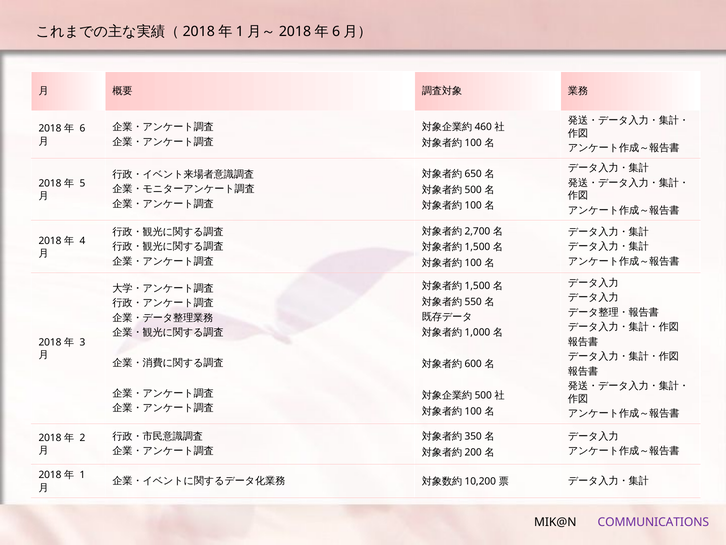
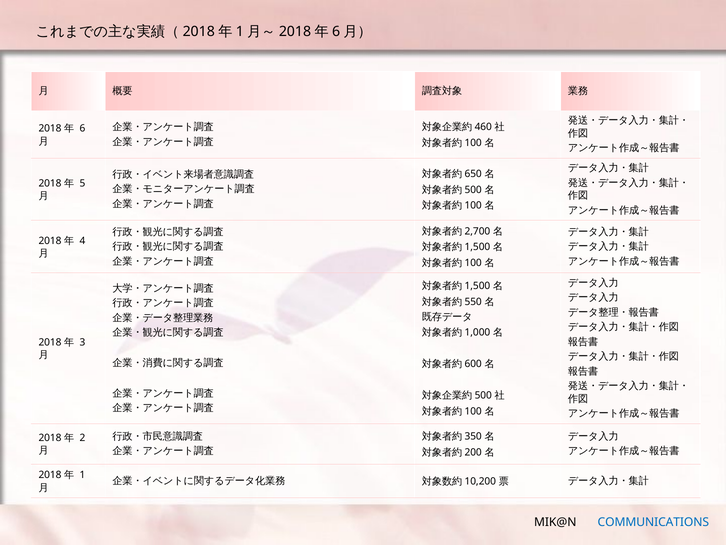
COMMUNICATIONS colour: purple -> blue (653, 522)
